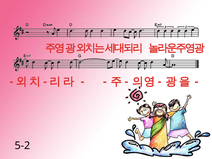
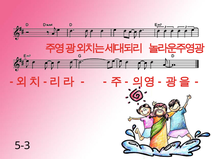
5-2: 5-2 -> 5-3 (22, 146)
